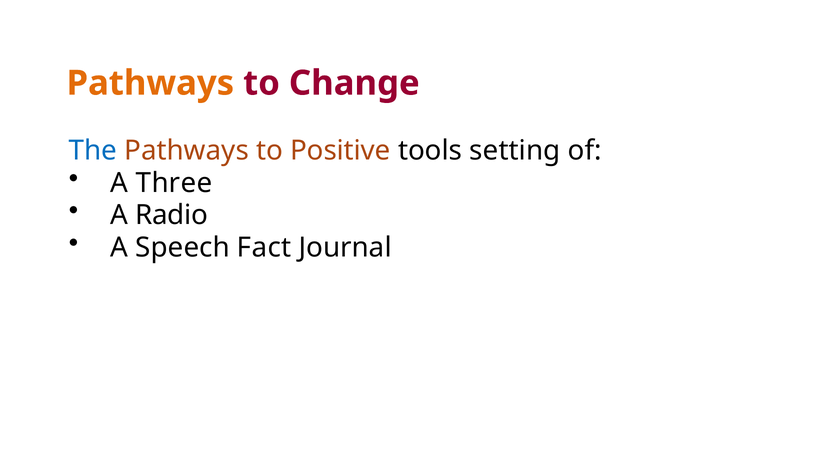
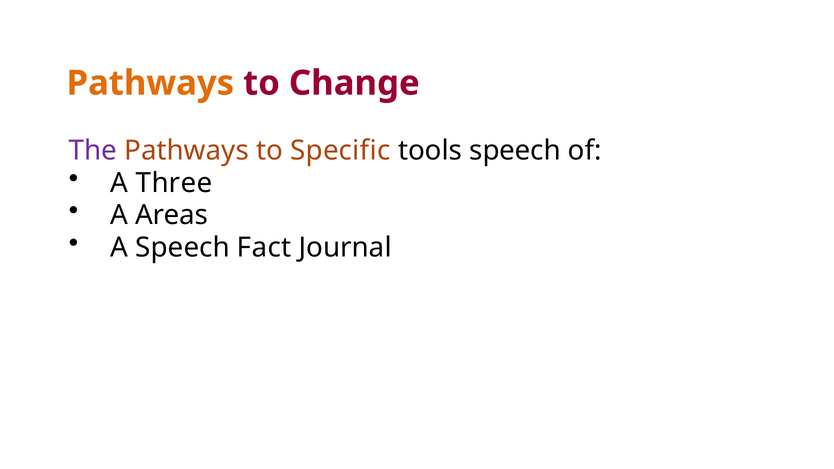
The colour: blue -> purple (93, 151)
Positive: Positive -> Specific (340, 151)
tools setting: setting -> speech (515, 151)
Radio: Radio -> Areas (172, 215)
